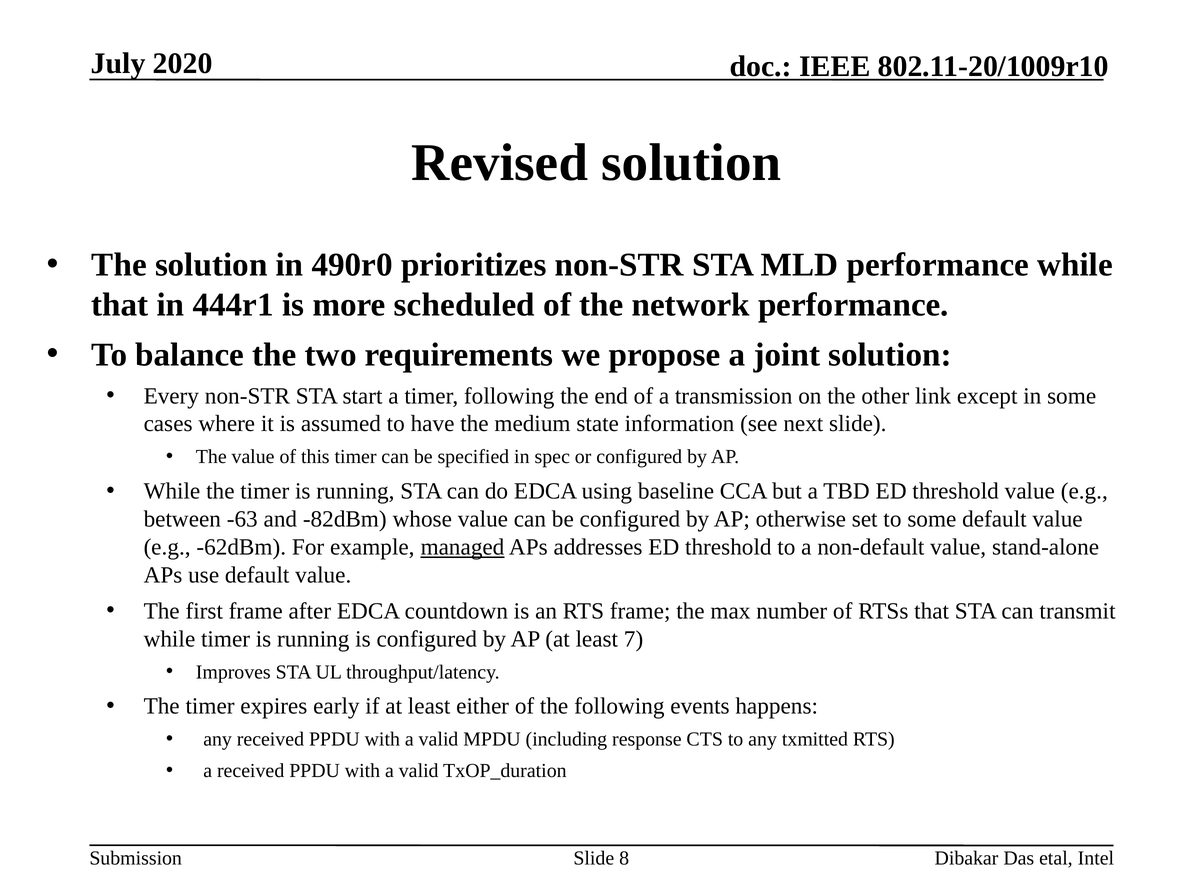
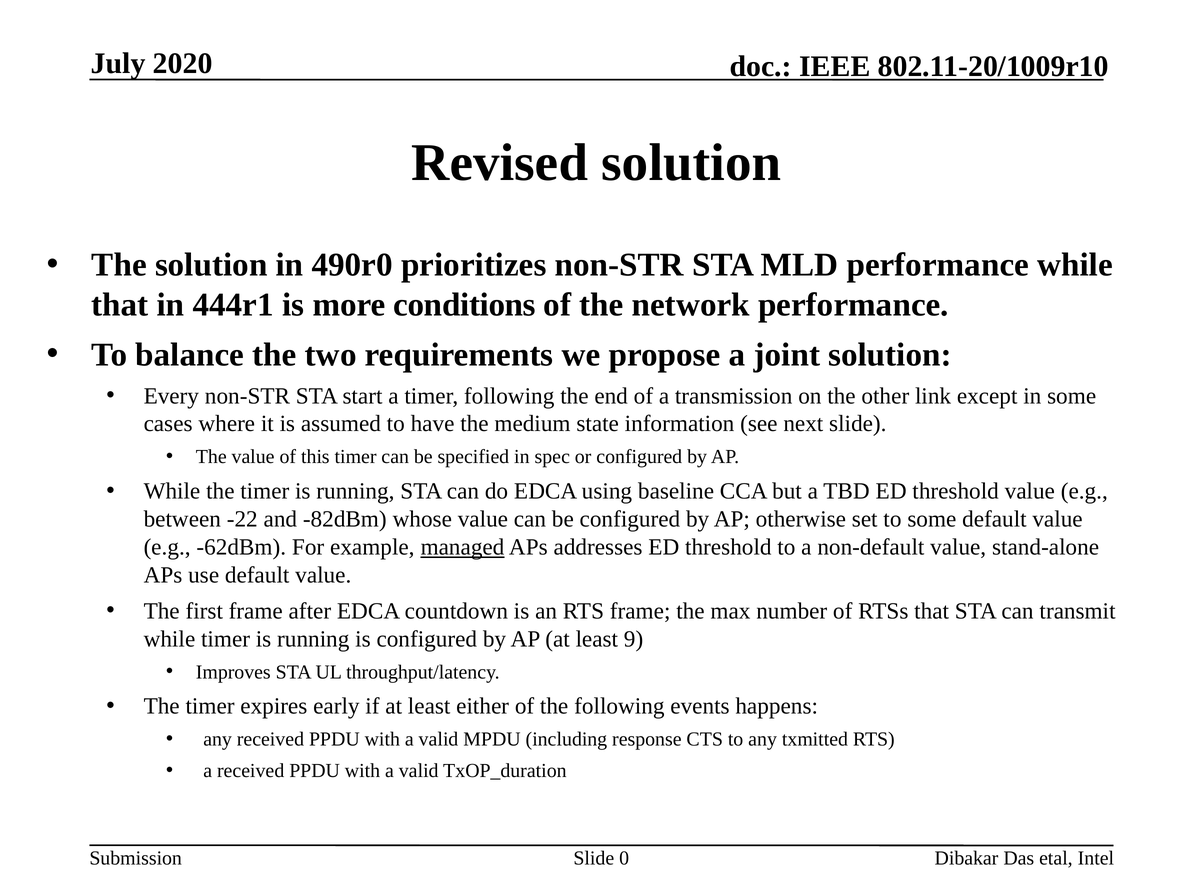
scheduled: scheduled -> conditions (465, 305)
-63: -63 -> -22 (242, 519)
7: 7 -> 9 (634, 639)
8: 8 -> 0 (624, 858)
